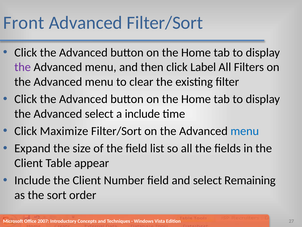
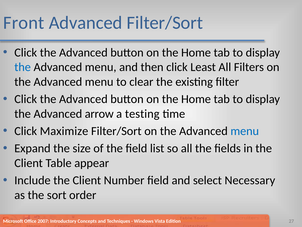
the colour: purple -> blue (23, 67)
Label: Label -> Least (203, 67)
Advanced select: select -> arrow (99, 114)
a include: include -> testing (142, 114)
Remaining: Remaining -> Necessary (250, 180)
